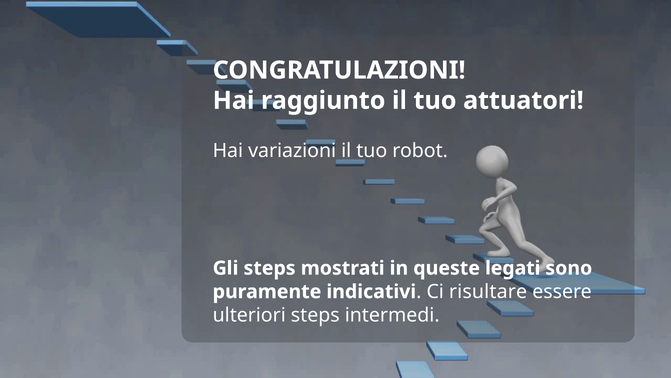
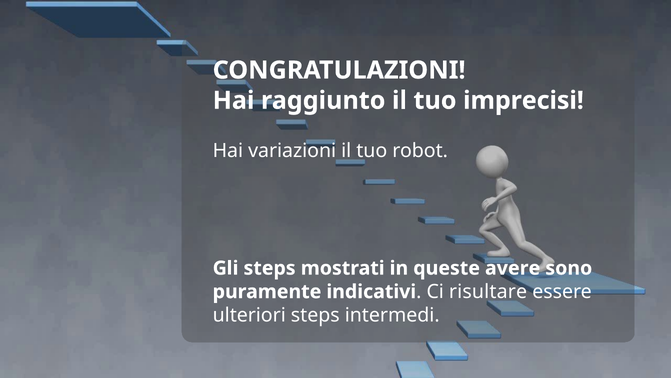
attuatori: attuatori -> imprecisi (523, 100)
legati: legati -> avere (513, 268)
